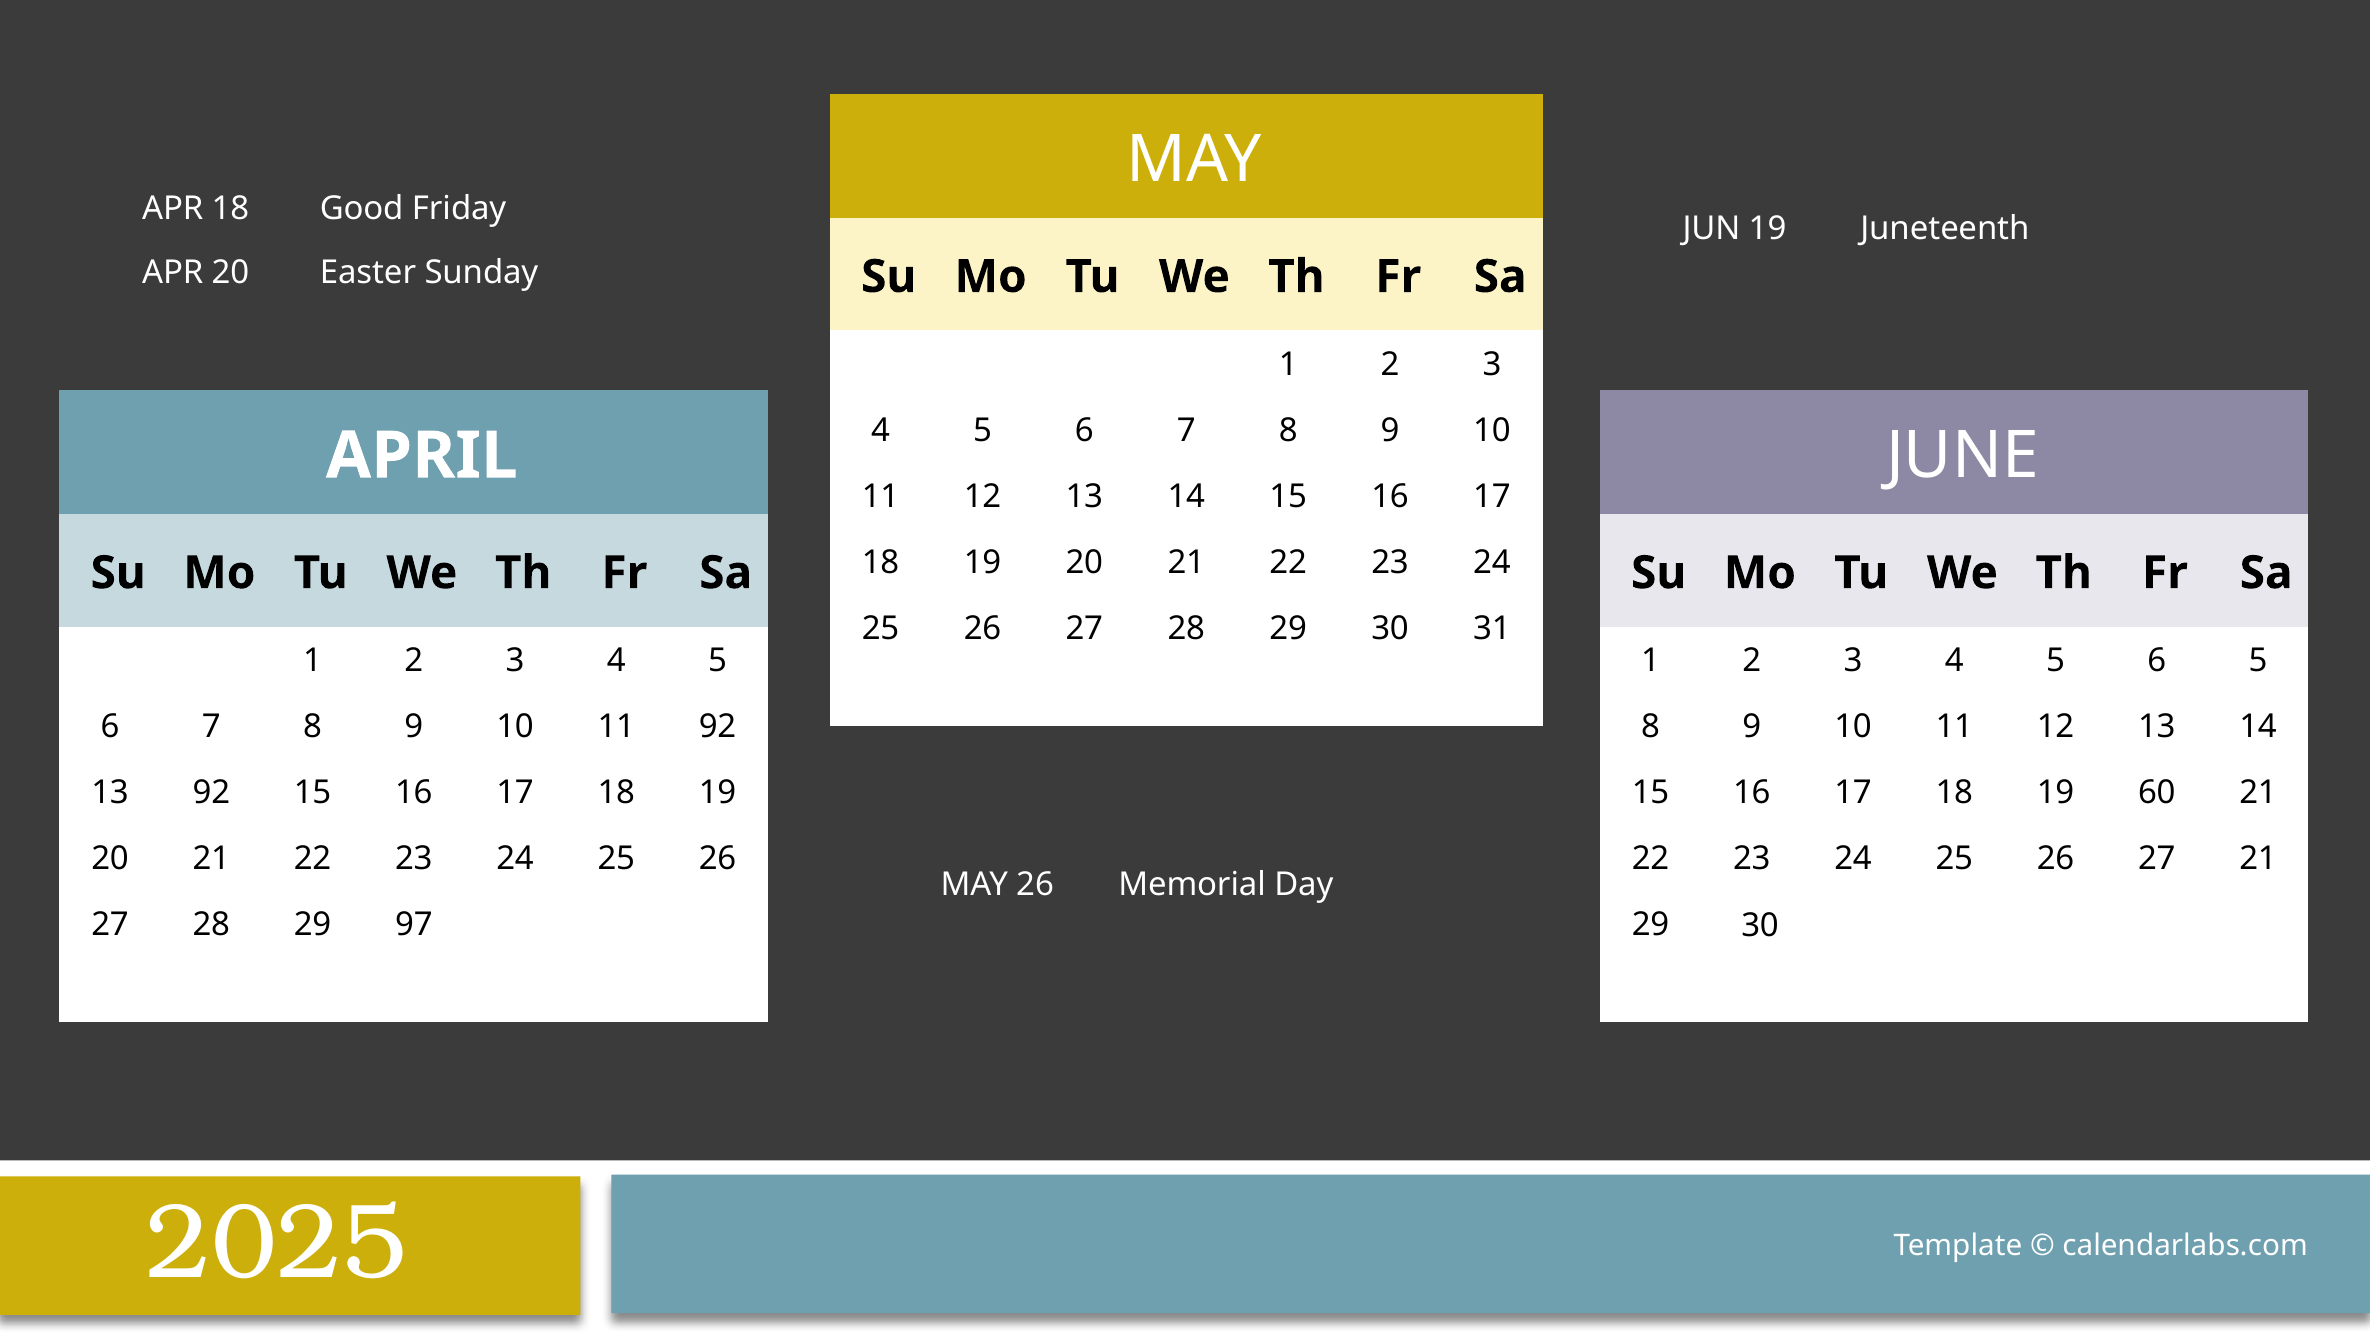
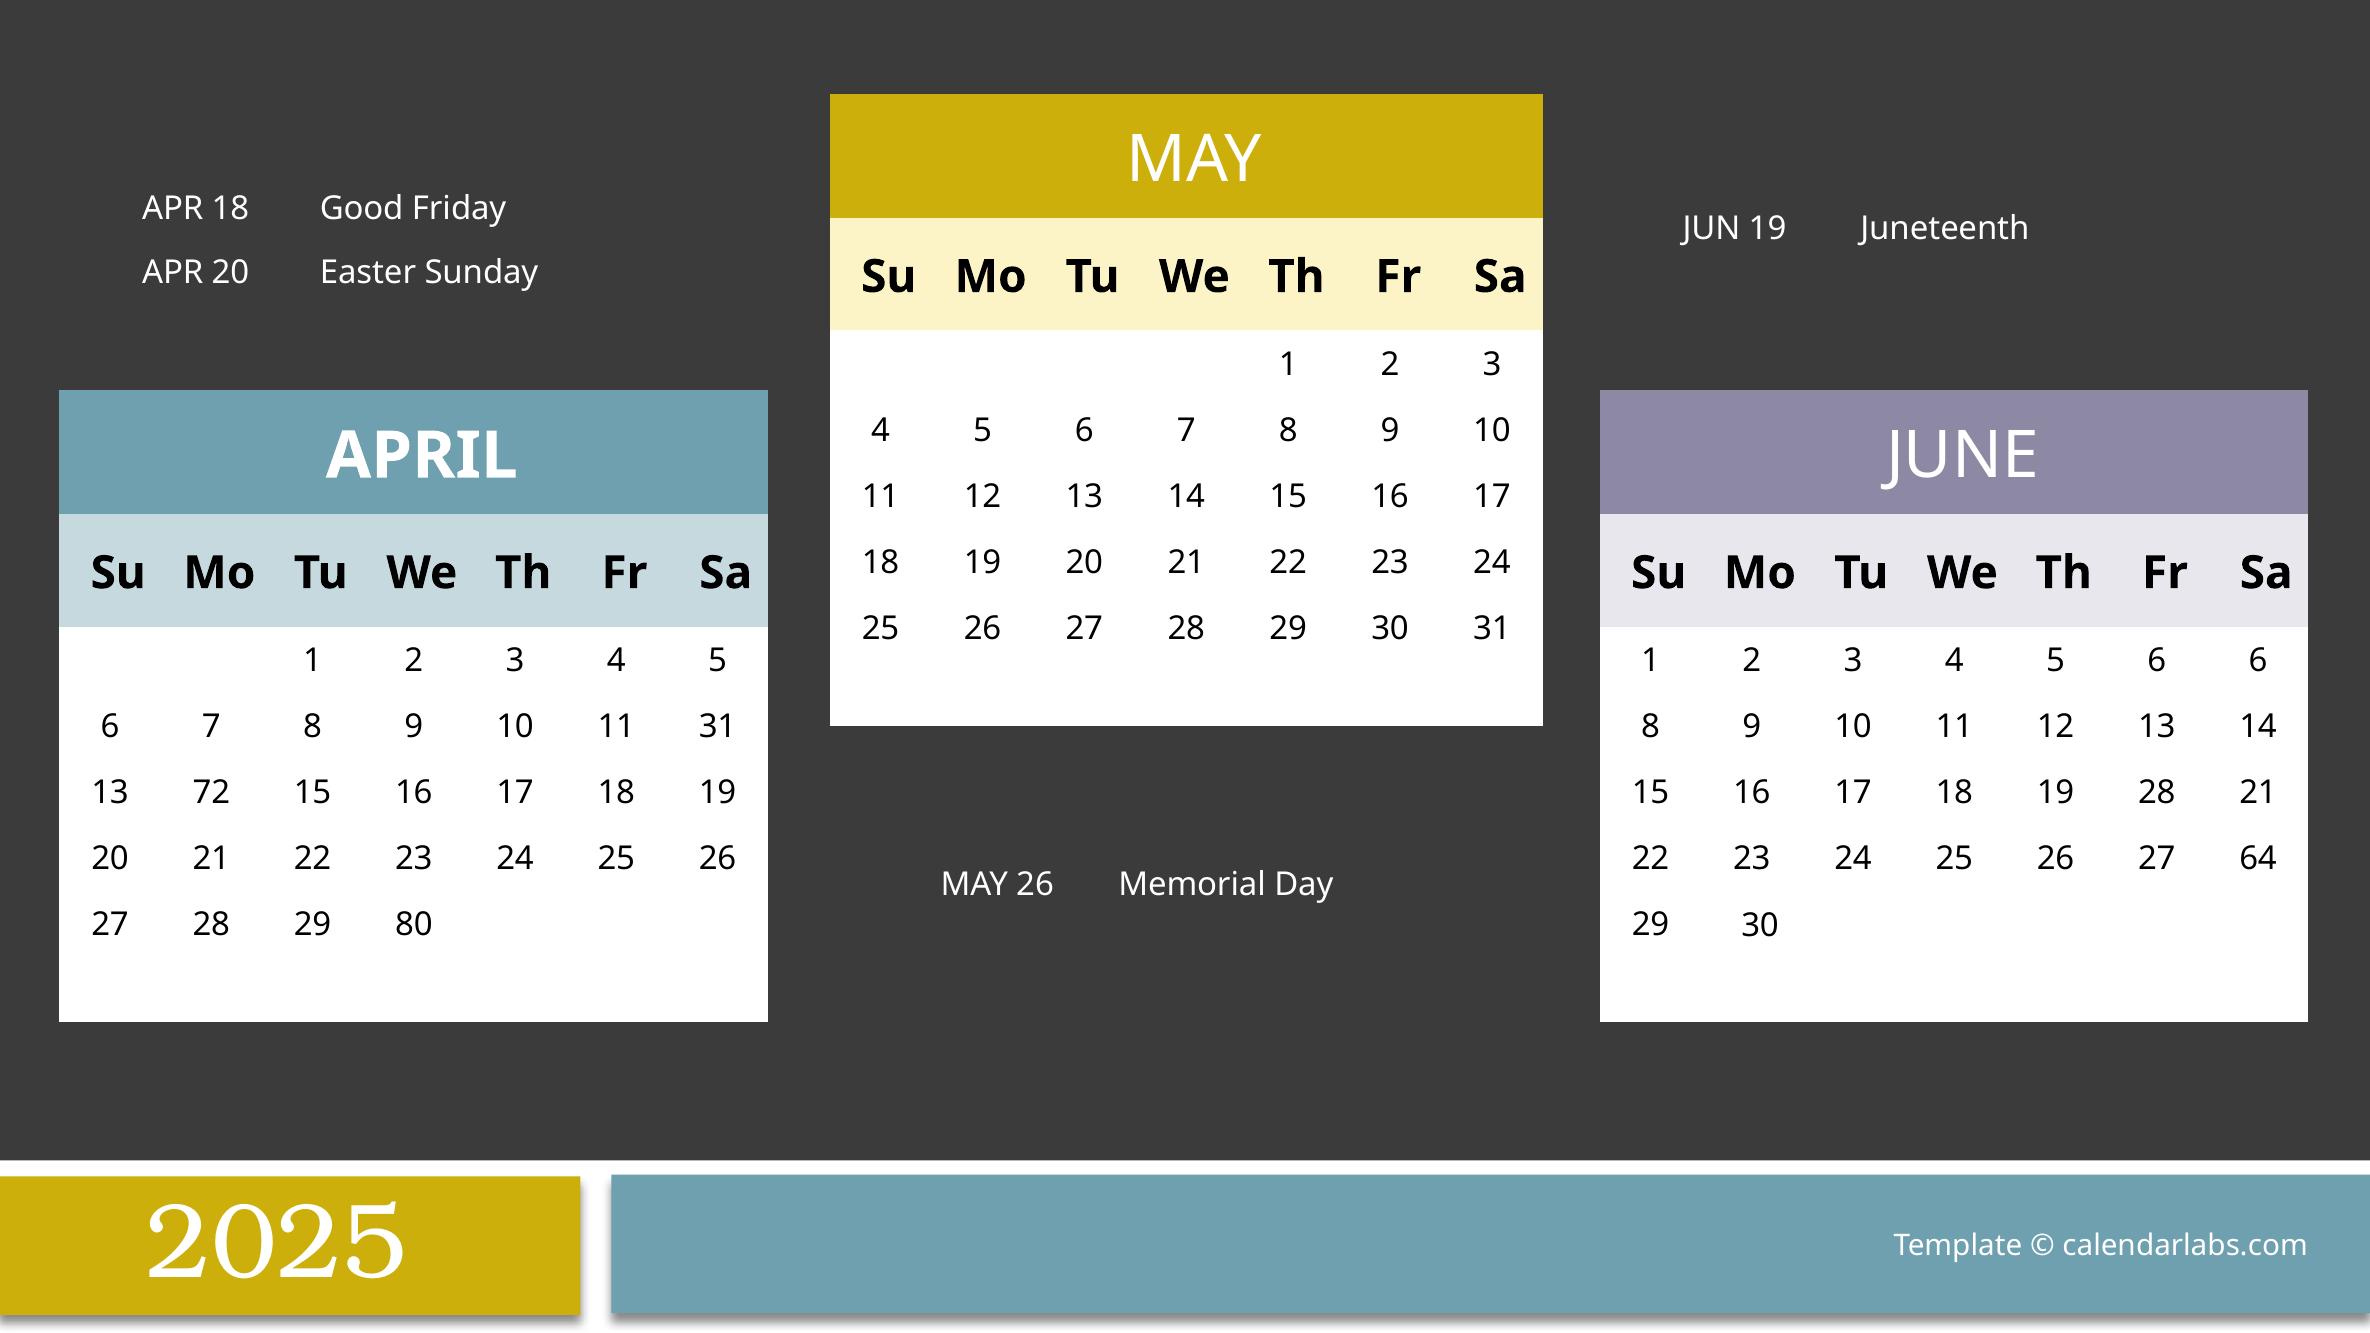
6 5: 5 -> 6 (2258, 661)
11 92: 92 -> 31 (718, 727)
13 92: 92 -> 72 (211, 793)
19 60: 60 -> 28 (2157, 793)
27 21: 21 -> 64 (2258, 859)
97: 97 -> 80 (414, 925)
